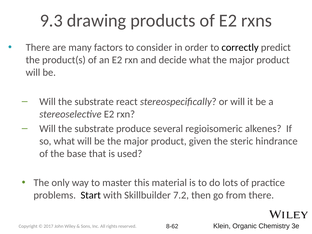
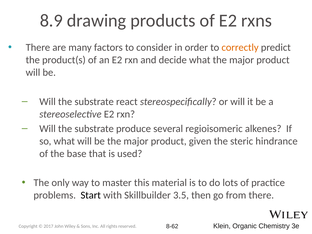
9.3: 9.3 -> 8.9 (51, 21)
correctly colour: black -> orange (240, 48)
7.2: 7.2 -> 3.5 (181, 195)
